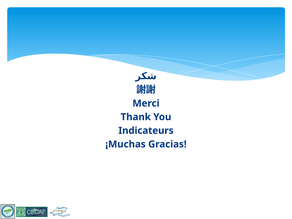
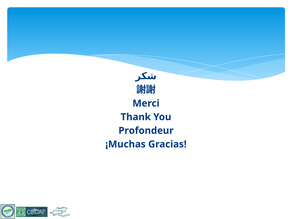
Indicateurs: Indicateurs -> Profondeur (146, 131)
